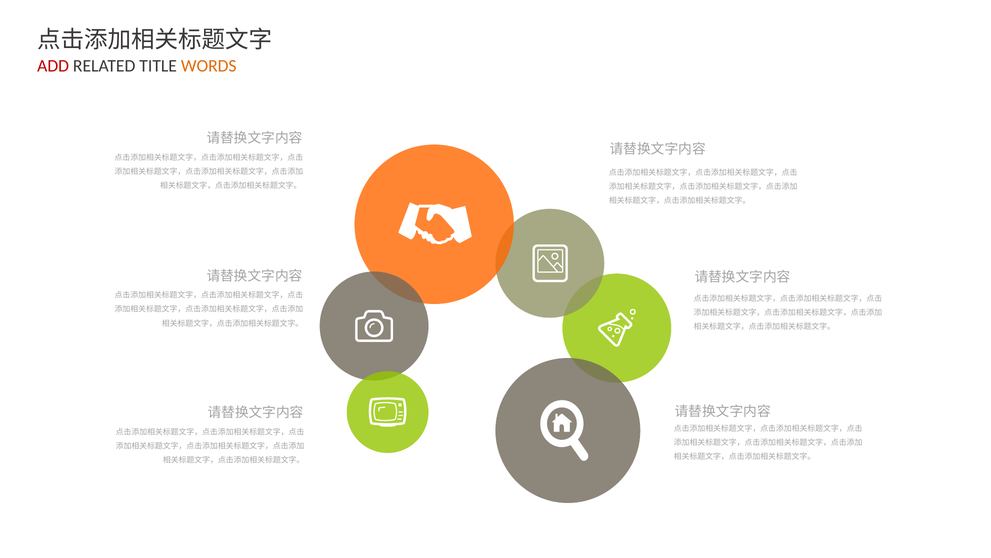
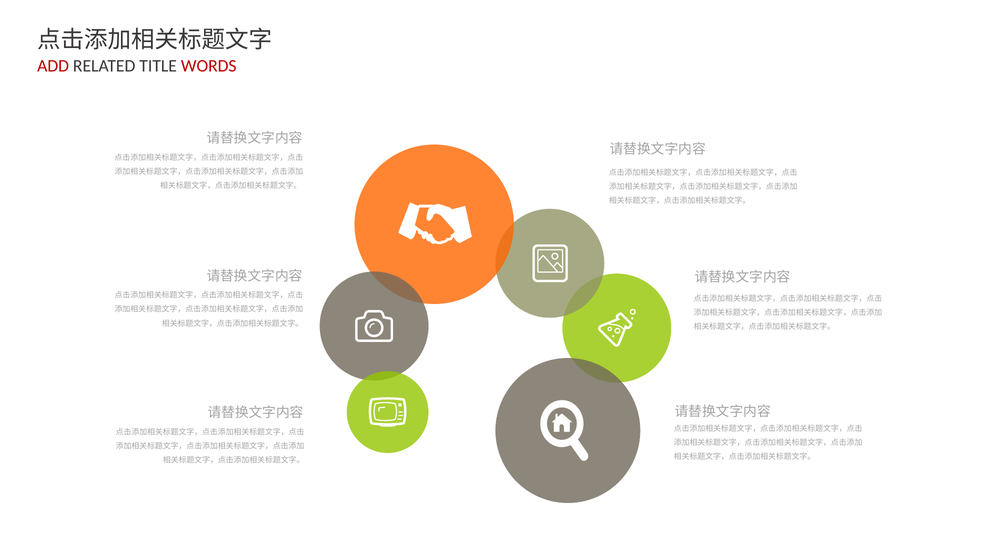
WORDS colour: orange -> red (209, 66)
